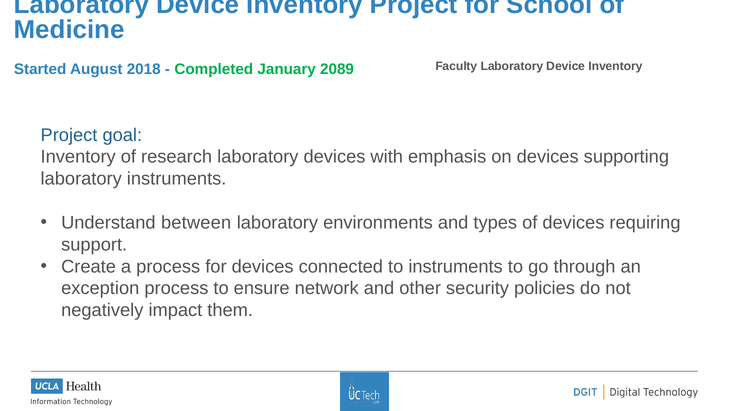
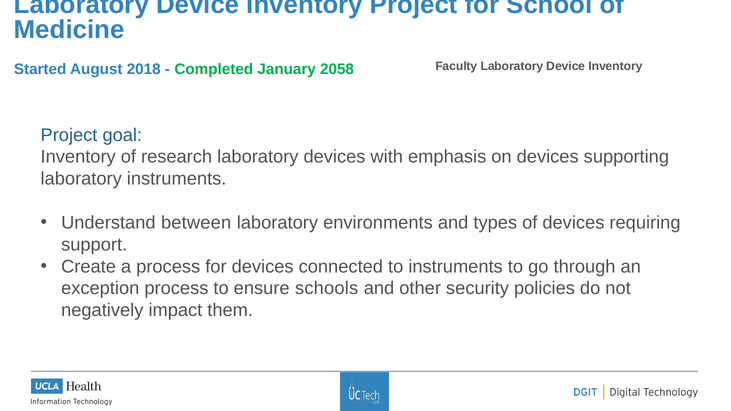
2089: 2089 -> 2058 (337, 70)
network: network -> schools (327, 289)
